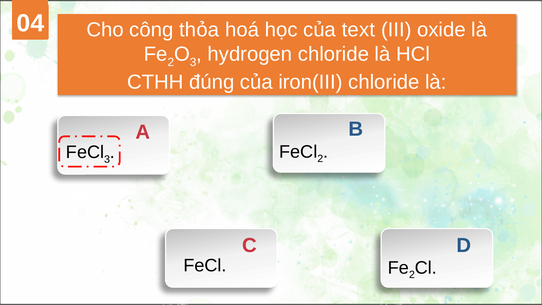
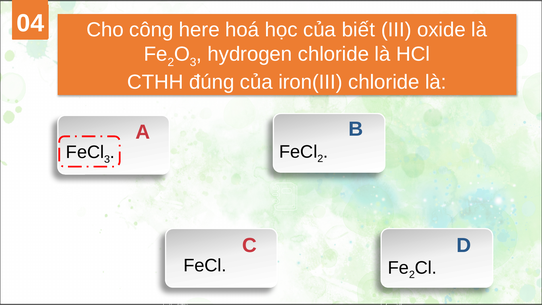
thỏa: thỏa -> here (199, 30)
của text: text -> biết (358, 30)
